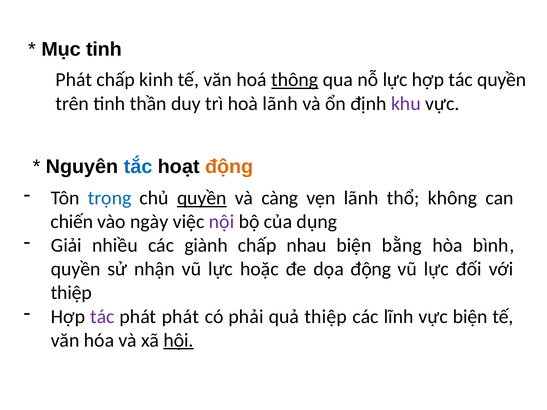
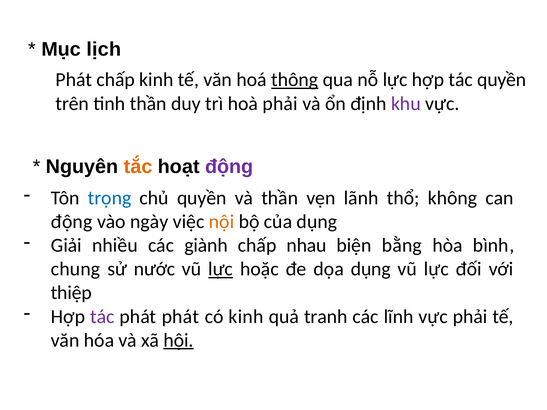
Mục tinh: tinh -> lịch (104, 49)
hoà lãnh: lãnh -> phải (280, 104)
tắc colour: blue -> orange (138, 167)
động colour: orange -> purple (229, 167)
quyền underline: present -> none (202, 198)
và càng: càng -> thần (280, 198)
chiến: chiến -> động (72, 222)
nội colour: purple -> orange (222, 222)
quyền: quyền -> chung (76, 269)
nhận: nhận -> nước (155, 269)
lực underline: none -> present (221, 269)
dọa động: động -> dụng (371, 269)
có phải: phải -> kinh (246, 317)
quả thiệp: thiệp -> tranh (326, 317)
vực biện: biện -> phải (470, 317)
